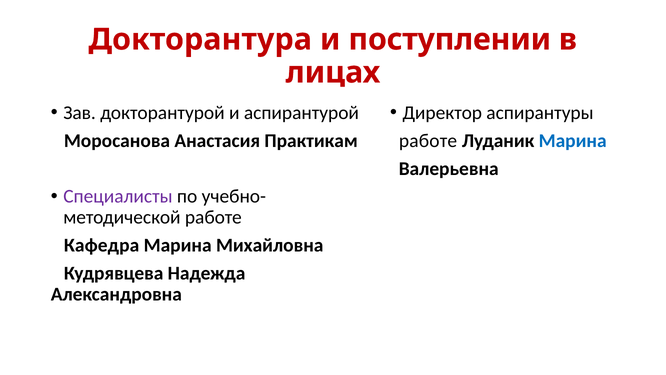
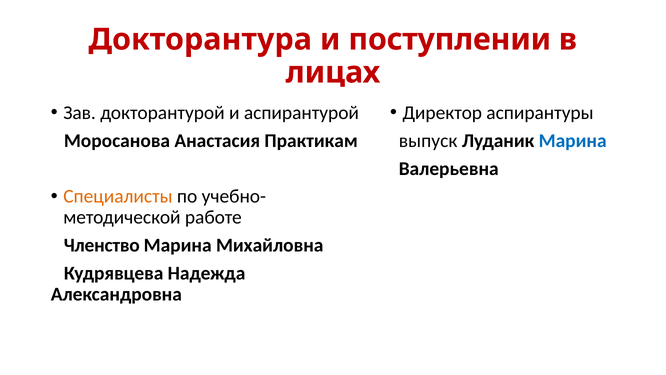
работе: работе -> выпуск (428, 141)
Специалисты colour: purple -> orange (118, 196)
Кафедра: Кафедра -> Членство (102, 245)
